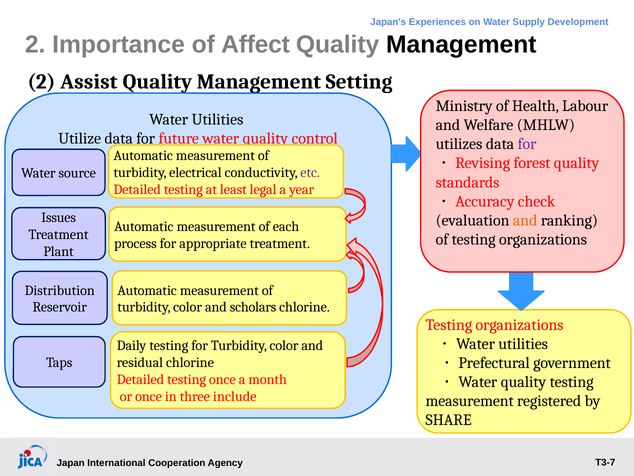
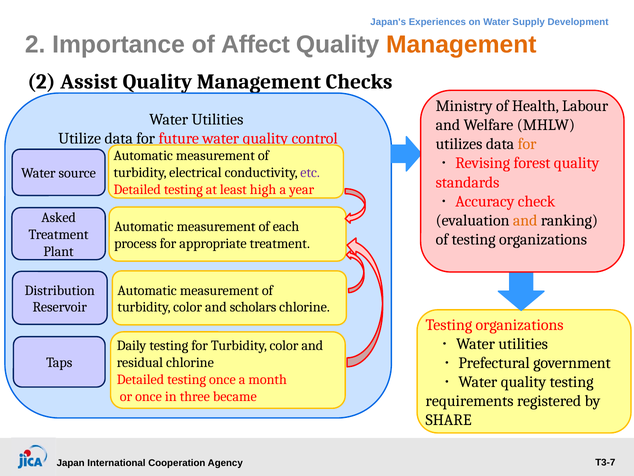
Management colour: black -> orange (461, 44)
Setting: Setting -> Checks (359, 82)
for colour: purple -> orange (527, 144)
legal: legal -> high (263, 189)
Issues: Issues -> Asked (59, 217)
include: include -> became (235, 396)
measurement: measurement -> requirements (470, 401)
